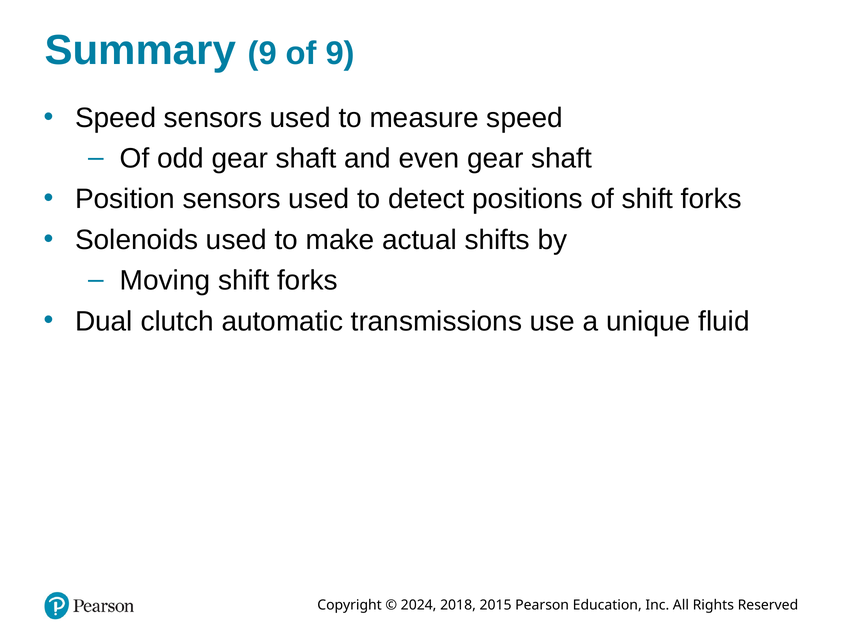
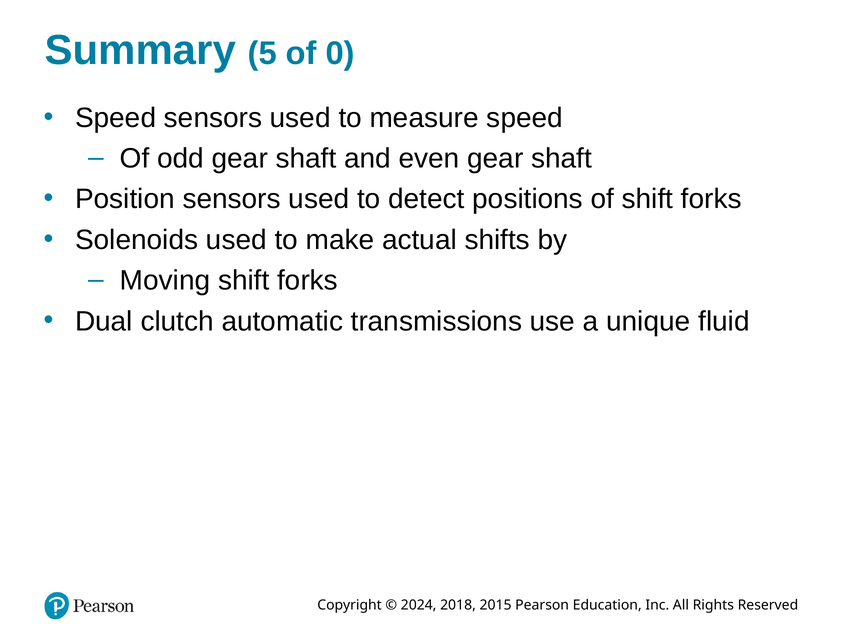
Summary 9: 9 -> 5 (262, 53)
of 9: 9 -> 0 (340, 53)
